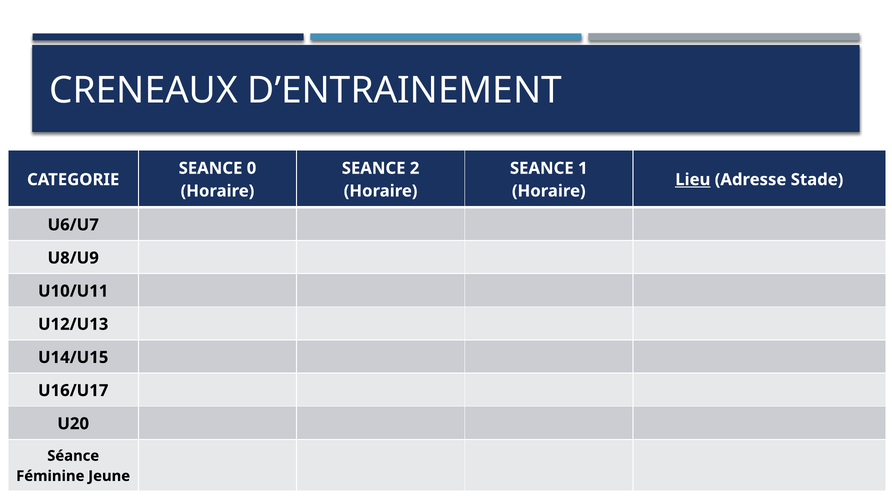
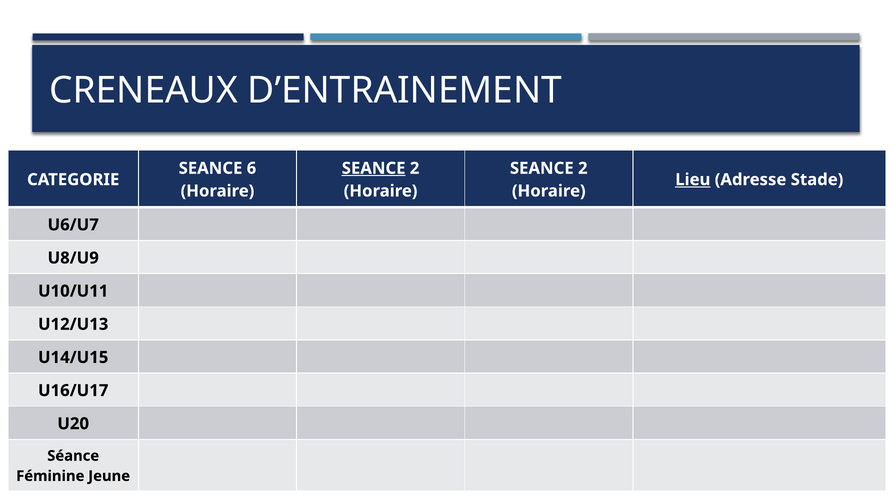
0: 0 -> 6 (251, 168)
SEANCE underline: none -> present (374, 168)
1: 1 -> 2 (583, 168)
